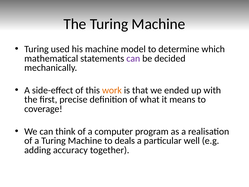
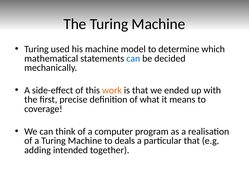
can colour: purple -> blue (133, 58)
particular well: well -> that (192, 141)
accuracy: accuracy -> intended (70, 150)
